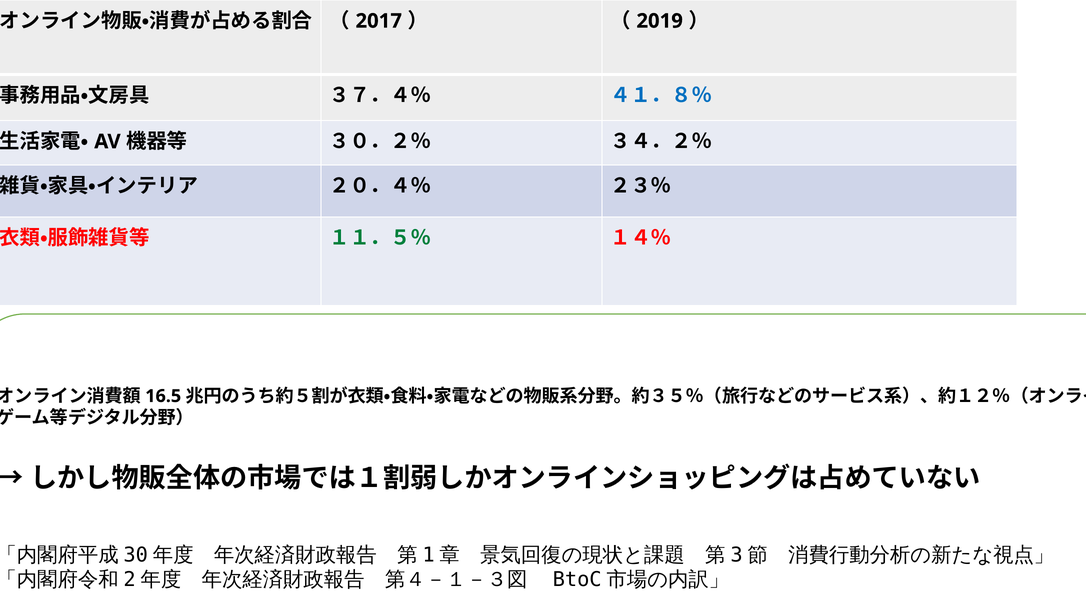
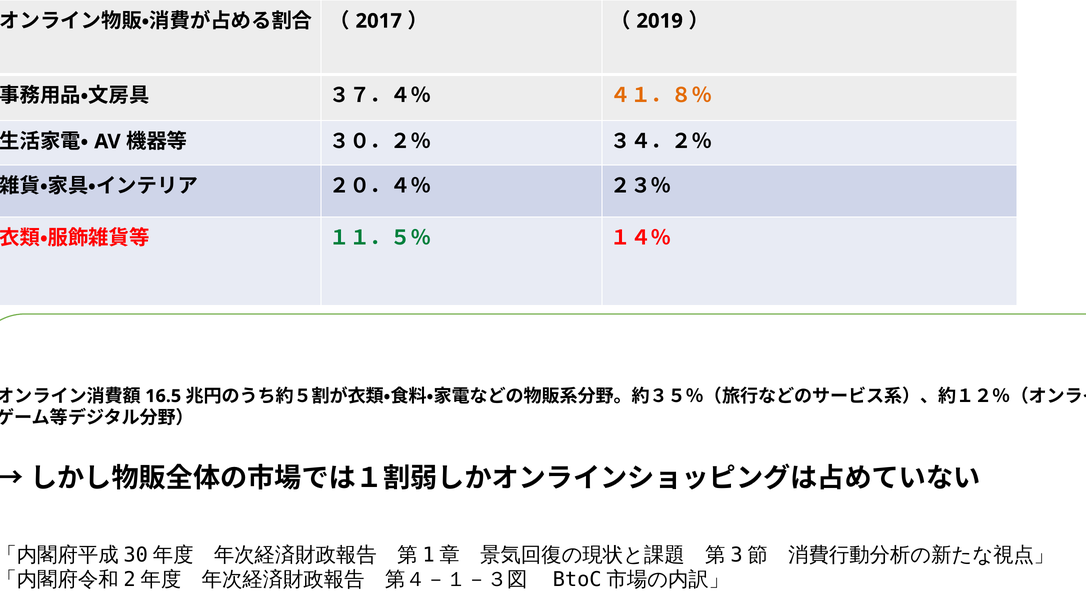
４１．８％ colour: blue -> orange (661, 95)
